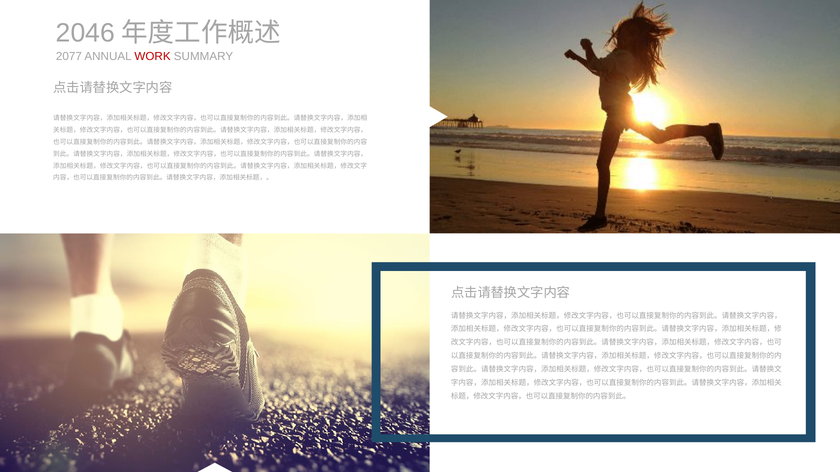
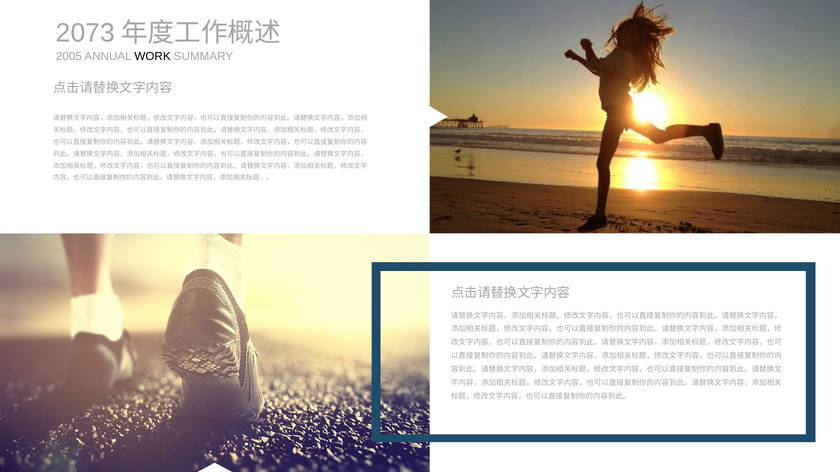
2046: 2046 -> 2073 (85, 33)
2077: 2077 -> 2005 (69, 56)
WORK colour: red -> black (153, 56)
